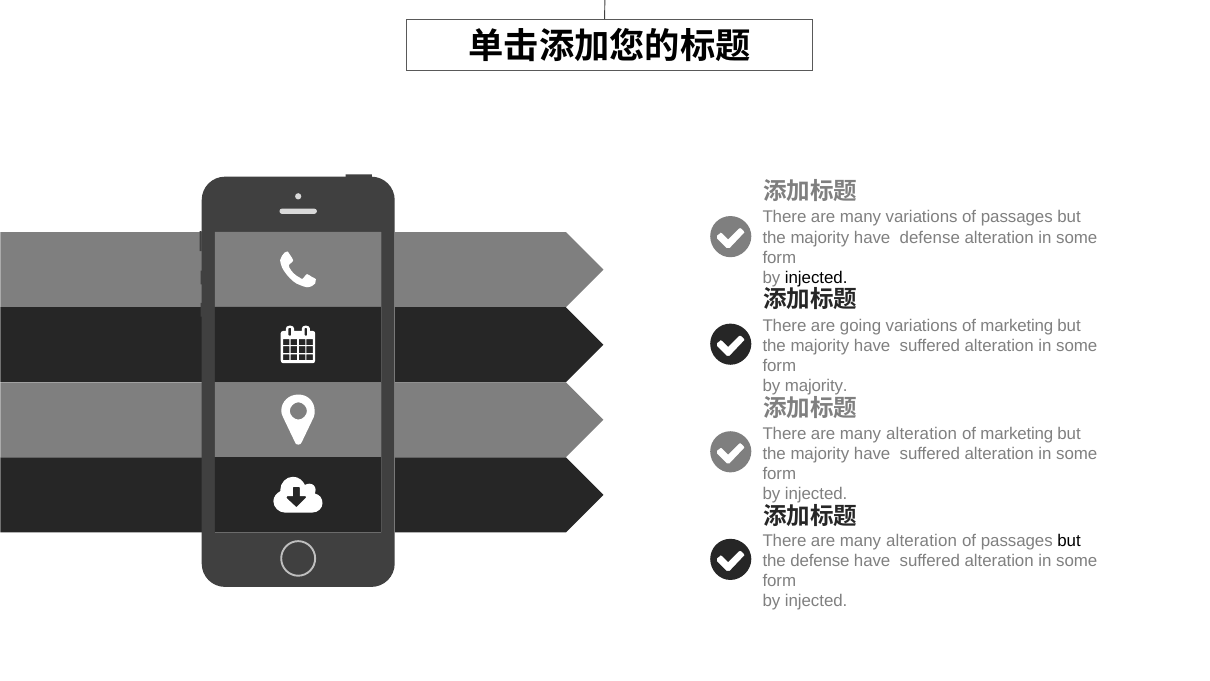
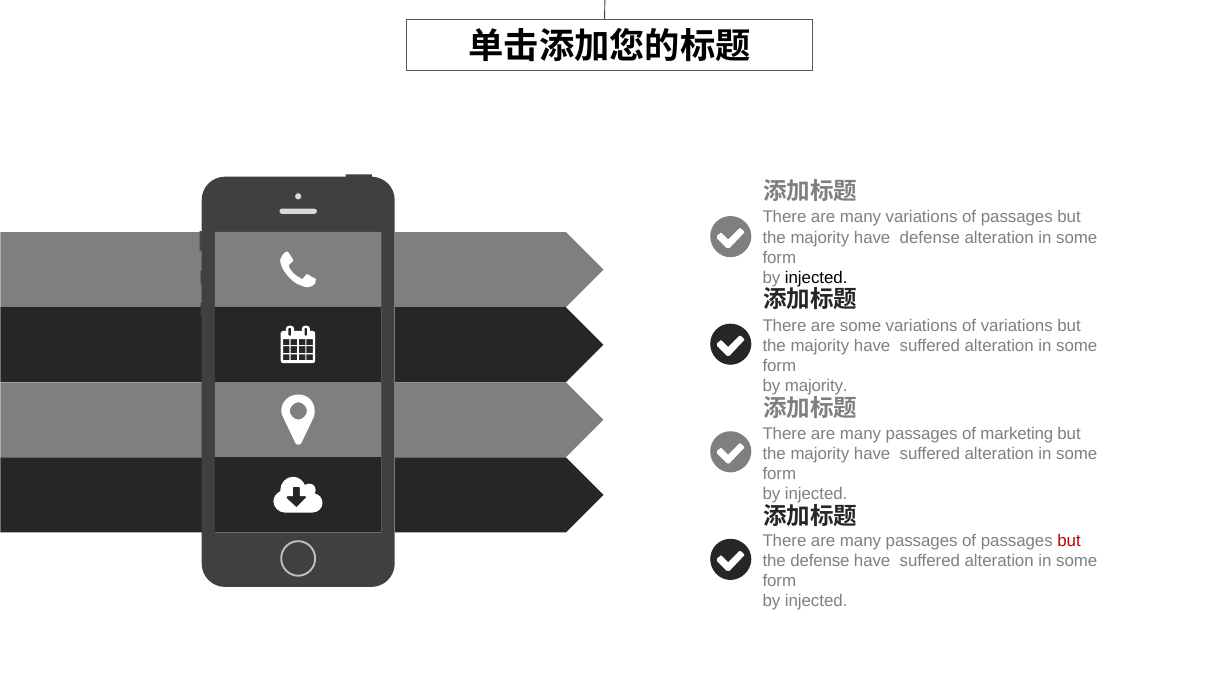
are going: going -> some (861, 325)
variations of marketing: marketing -> variations (1017, 325)
alteration: alteration -> passages (922, 433)
alteration: alteration -> passages (922, 540)
but colour: black -> red (1069, 540)
